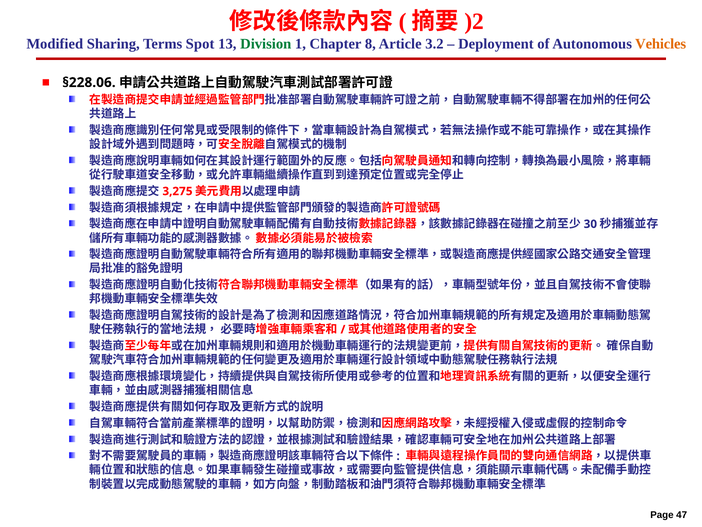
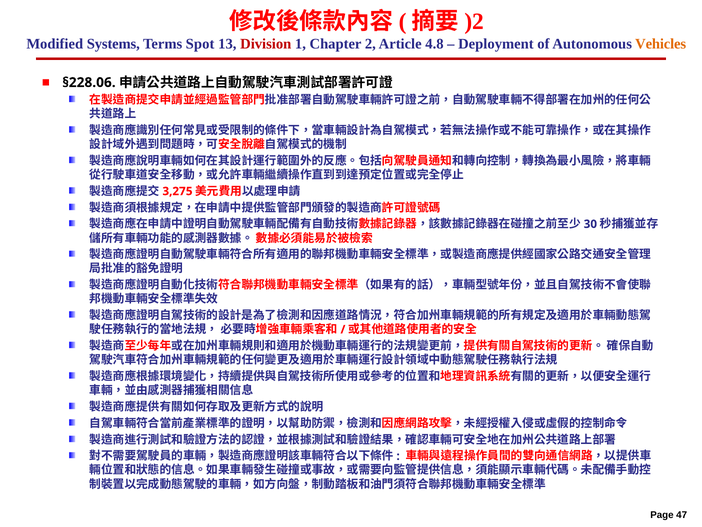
Sharing: Sharing -> Systems (113, 44)
Division colour: green -> red (266, 44)
8: 8 -> 2 (370, 44)
3.2: 3.2 -> 4.8 (434, 44)
